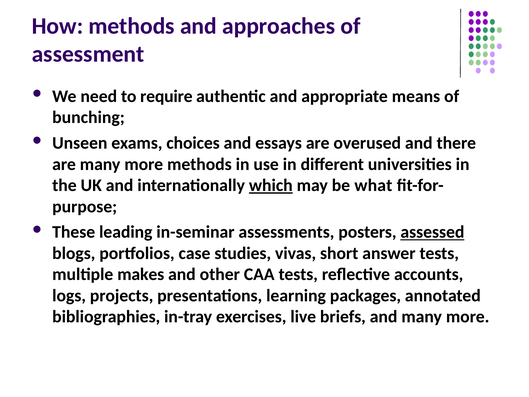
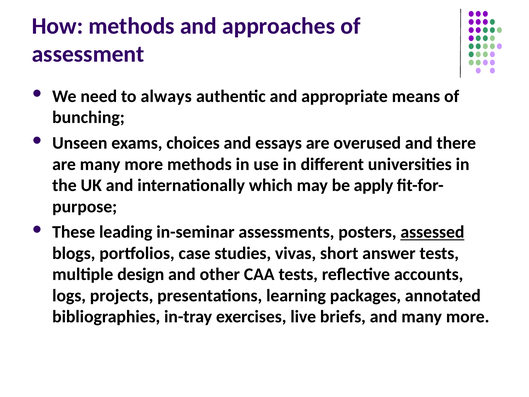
require: require -> always (166, 96)
which underline: present -> none (271, 185)
what: what -> apply (374, 185)
makes: makes -> design (141, 274)
